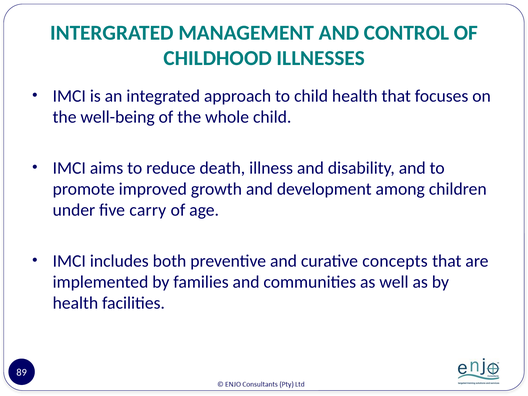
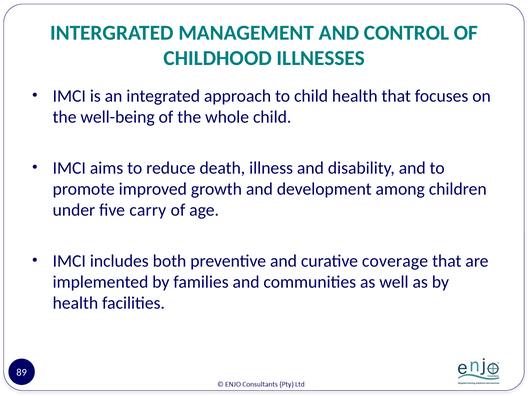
concepts: concepts -> coverage (395, 261)
